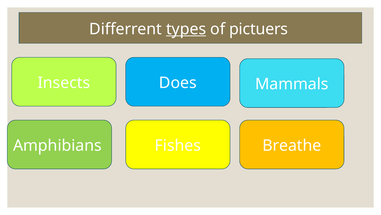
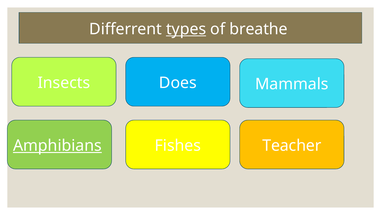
pictuers: pictuers -> breathe (258, 29)
Amphibians underline: none -> present (57, 145)
Breathe: Breathe -> Teacher (292, 145)
